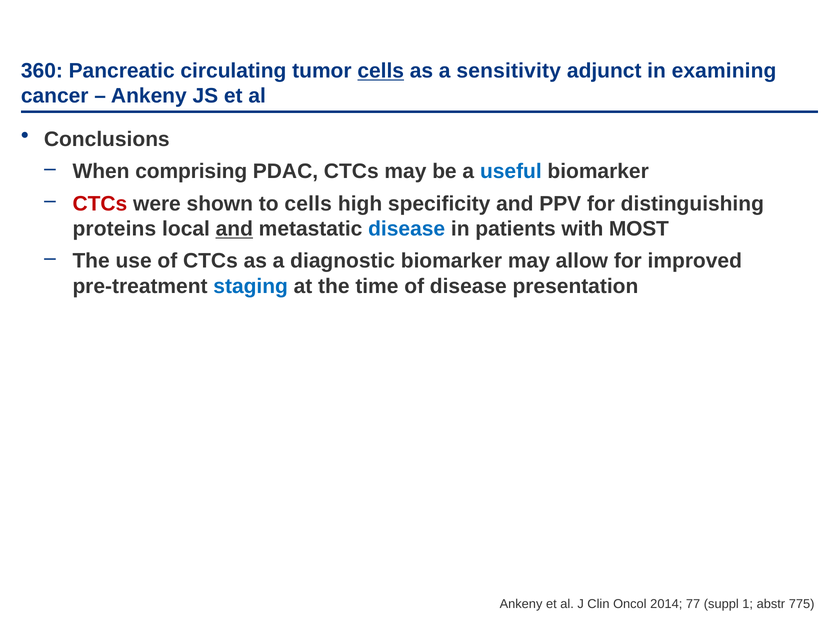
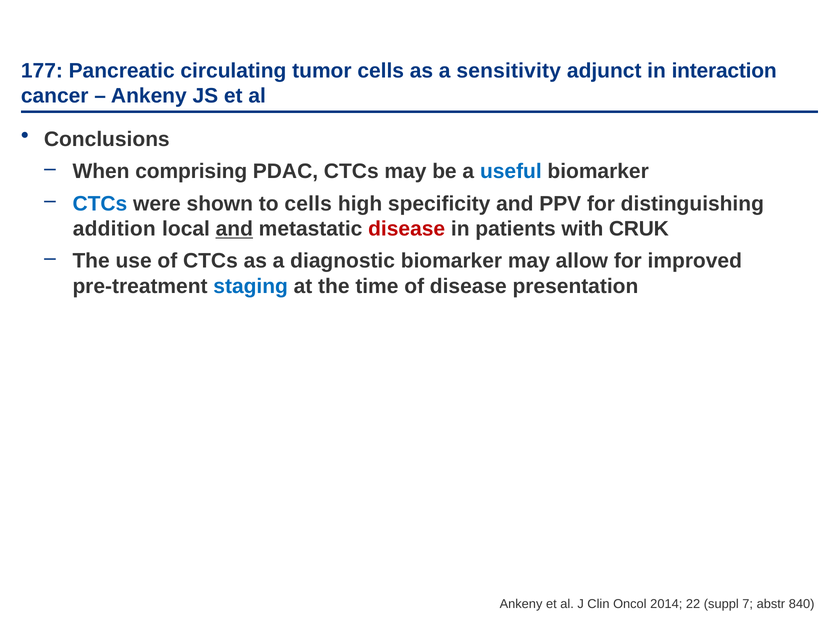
360: 360 -> 177 (42, 71)
cells underline: present -> none (381, 71)
examining: examining -> interaction (724, 71)
CTCs colour: red -> blue (100, 204)
proteins: proteins -> addition (114, 229)
disease colour: blue -> red (407, 229)
MOST: MOST -> CRUK (639, 229)
77: 77 -> 22 (693, 604)
1: 1 -> 7 (748, 604)
775: 775 -> 840 (802, 604)
